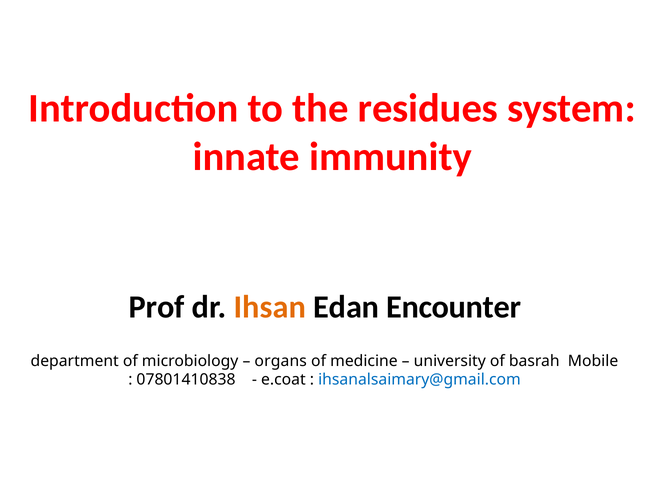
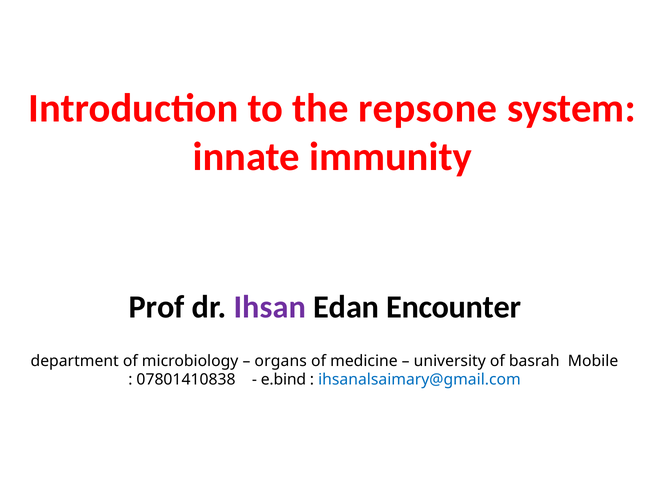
residues: residues -> repsone (428, 108)
Ihsan colour: orange -> purple (270, 308)
e.coat: e.coat -> e.bind (283, 380)
